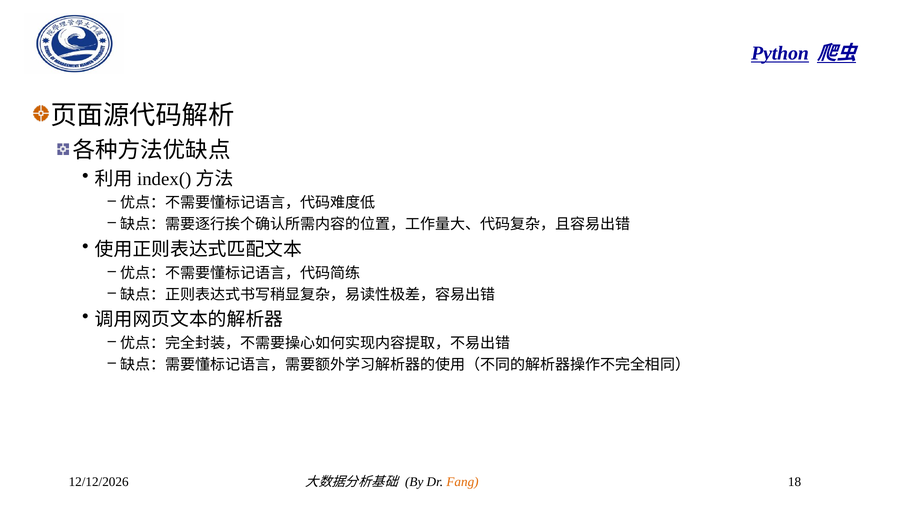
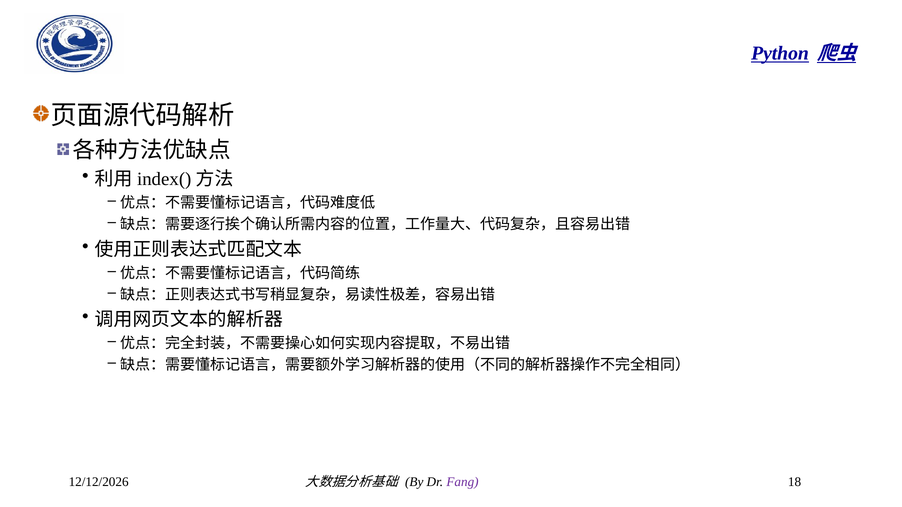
Fang colour: orange -> purple (463, 482)
